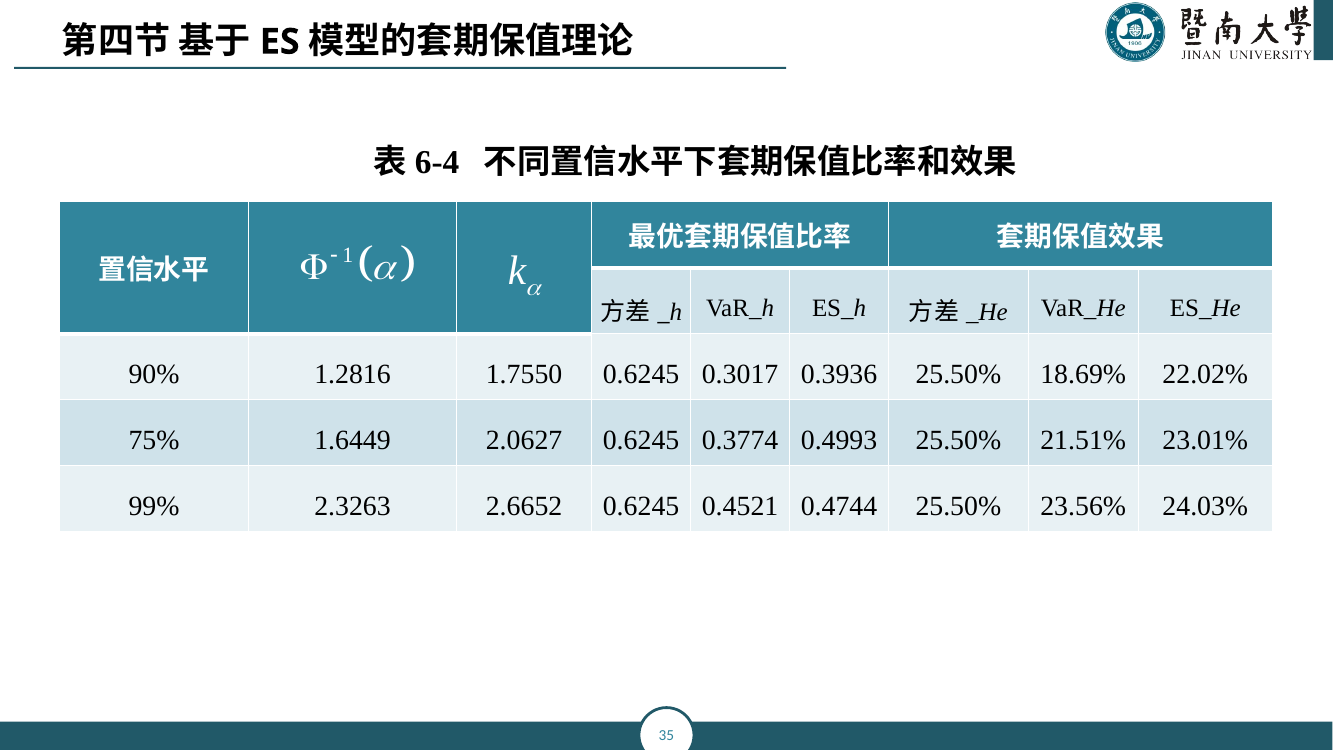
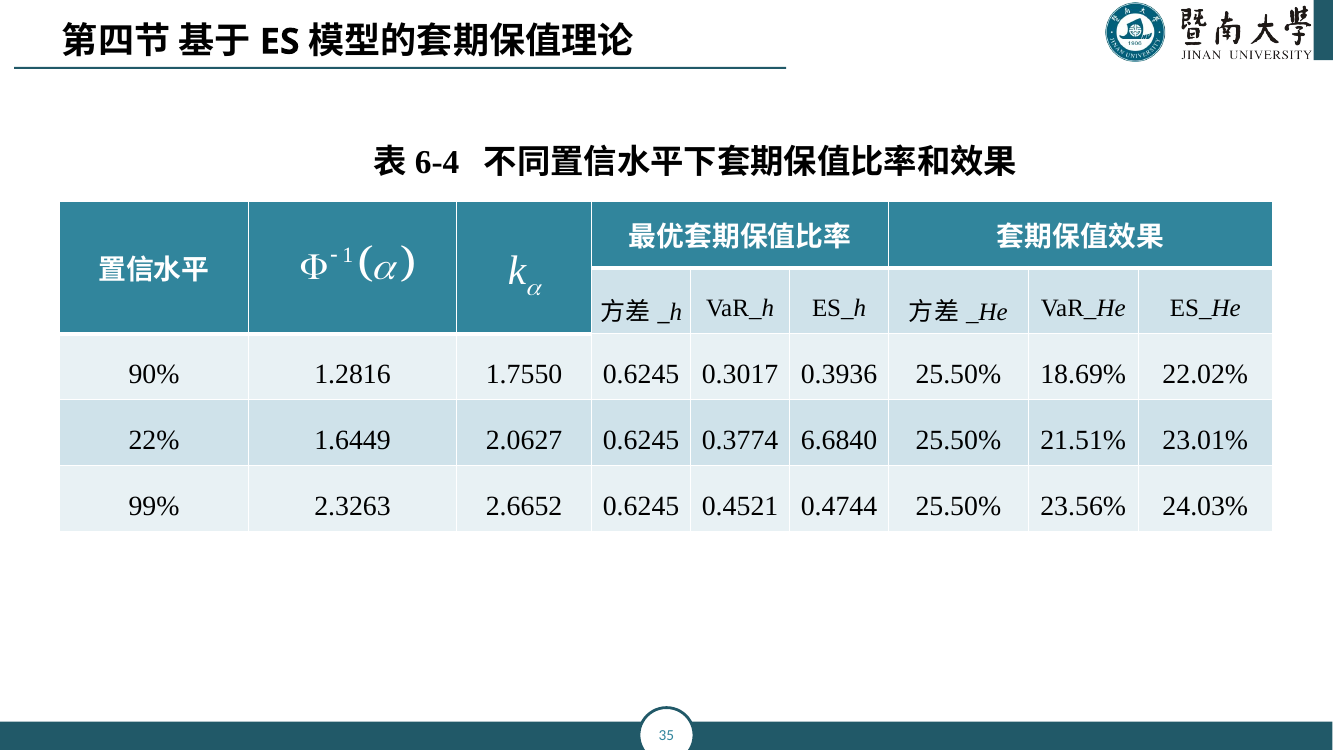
75%: 75% -> 22% (154, 441)
0.4993: 0.4993 -> 6.6840 (839, 441)
